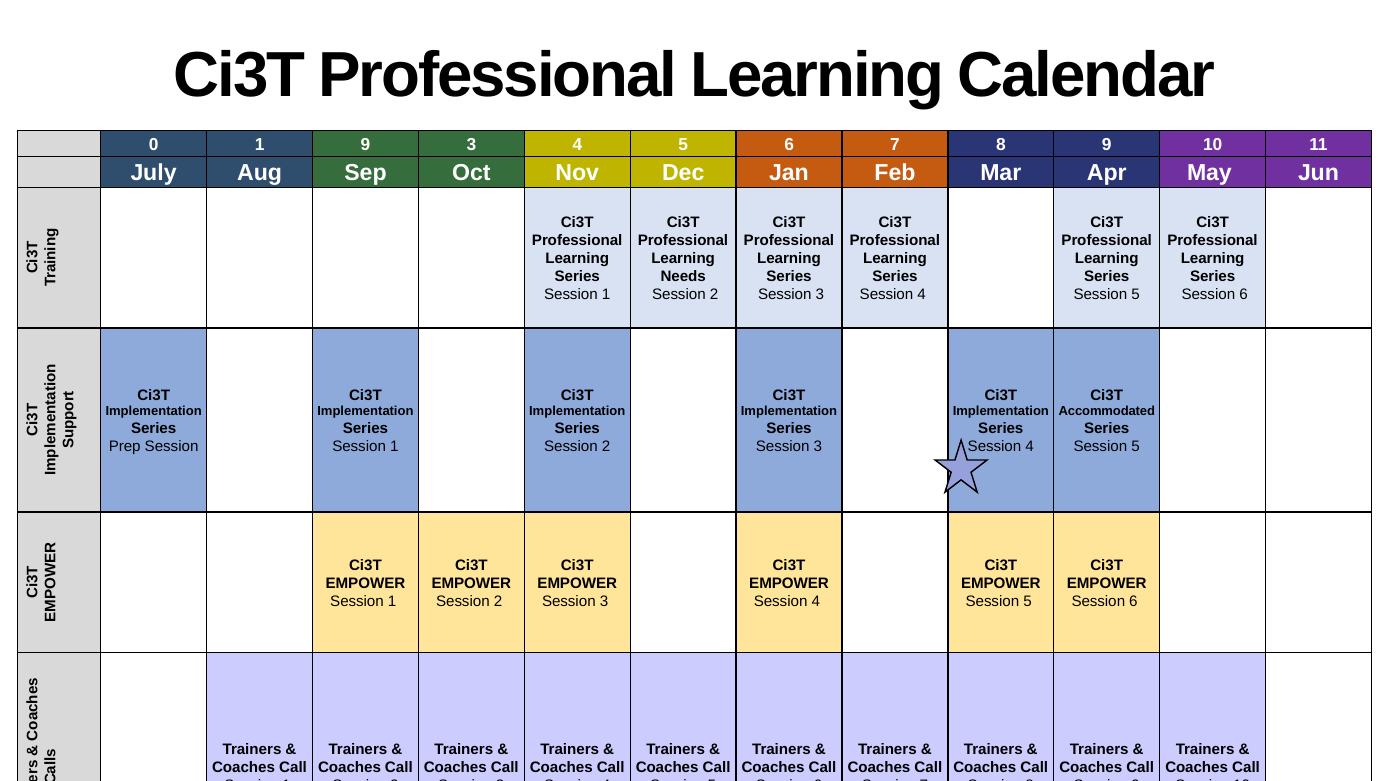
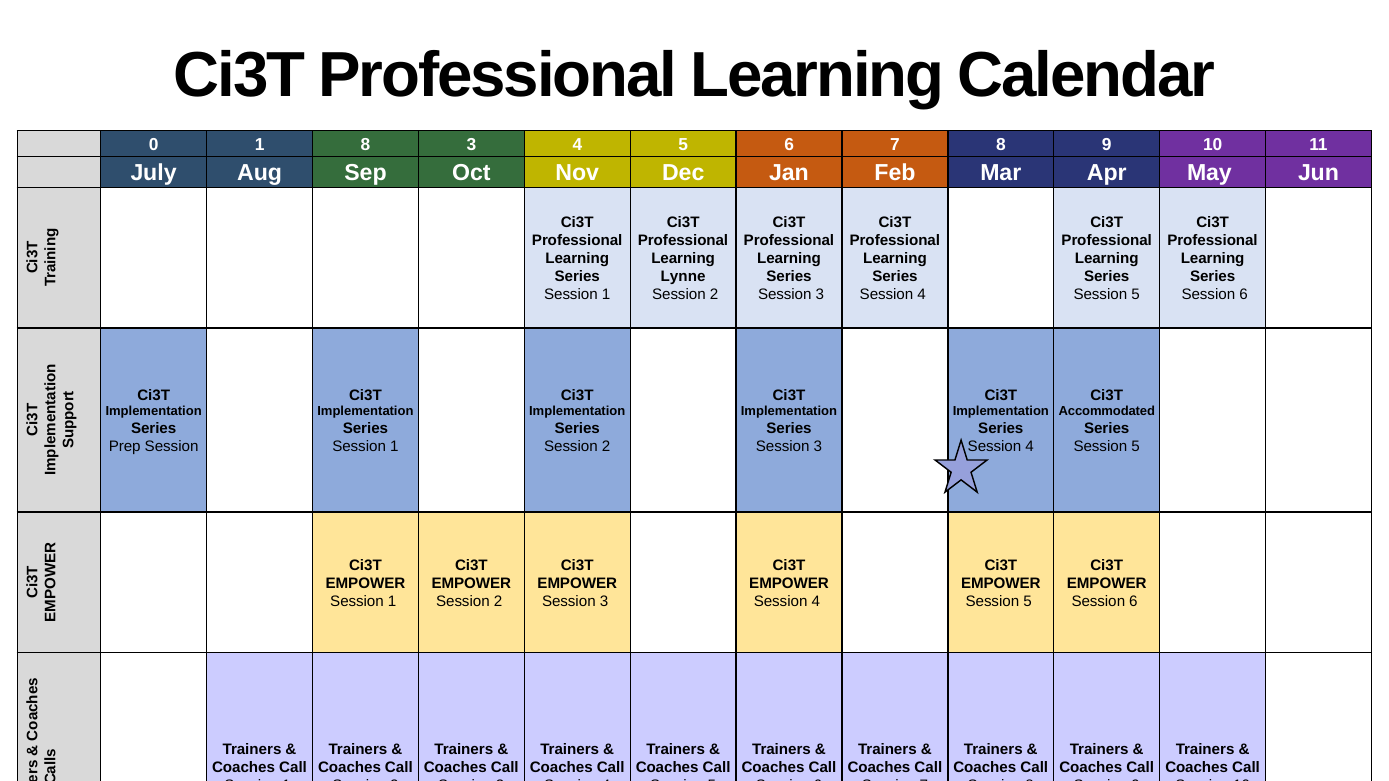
1 9: 9 -> 8 (366, 145)
Needs: Needs -> Lynne (683, 277)
